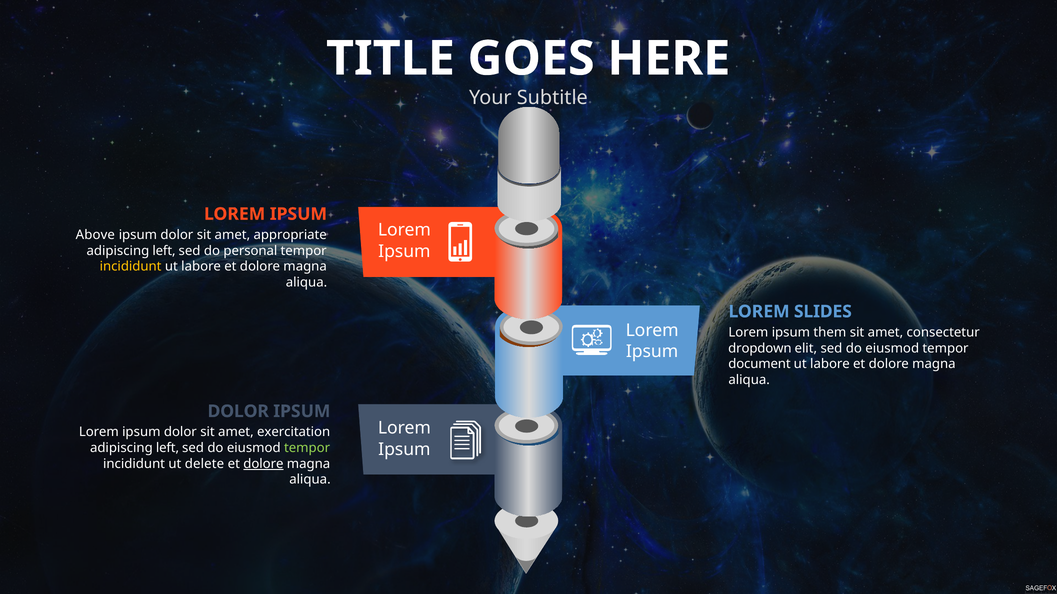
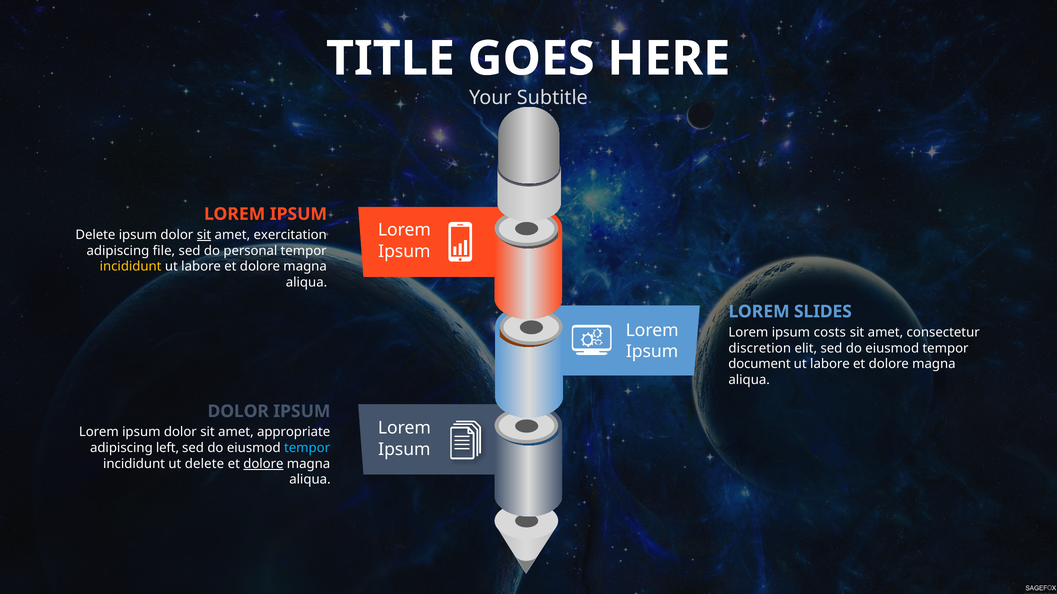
Above: Above -> Delete (95, 235)
sit underline: none -> present (204, 235)
appropriate: appropriate -> exercitation (290, 235)
left: left -> file (164, 251)
them: them -> costs (830, 333)
dropdown: dropdown -> discretion (760, 349)
exercitation: exercitation -> appropriate (294, 433)
tempor colour: light green -> light blue (307, 448)
